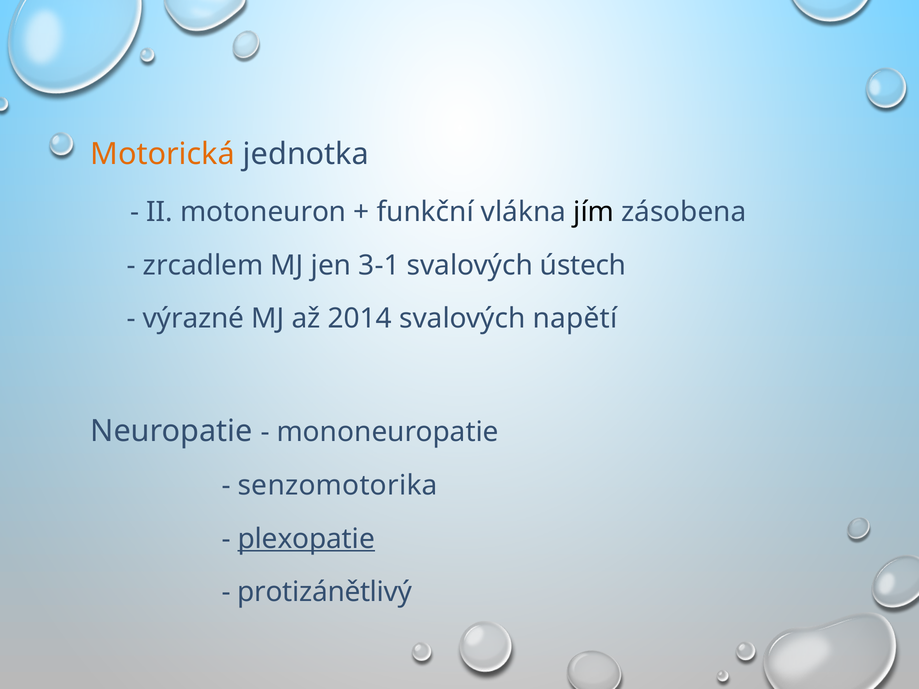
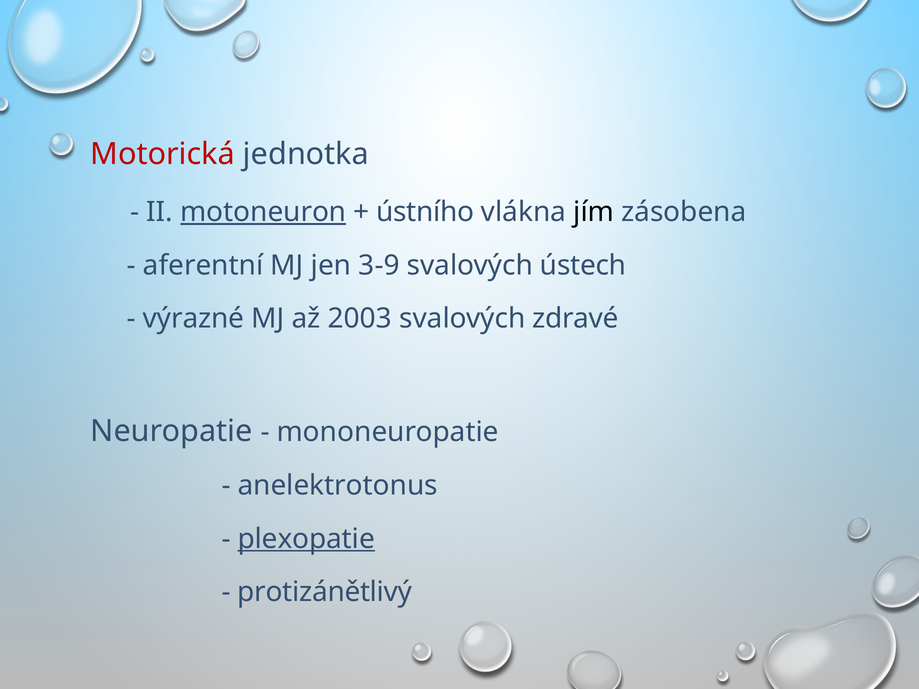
Motorická colour: orange -> red (163, 154)
motoneuron underline: none -> present (263, 212)
funkční: funkční -> ústního (425, 212)
zrcadlem: zrcadlem -> aferentní (203, 266)
3-1: 3-1 -> 3-9 (379, 266)
2014: 2014 -> 2003 (360, 319)
napětí: napětí -> zdravé (575, 319)
senzomotorika: senzomotorika -> anelektrotonus (338, 486)
